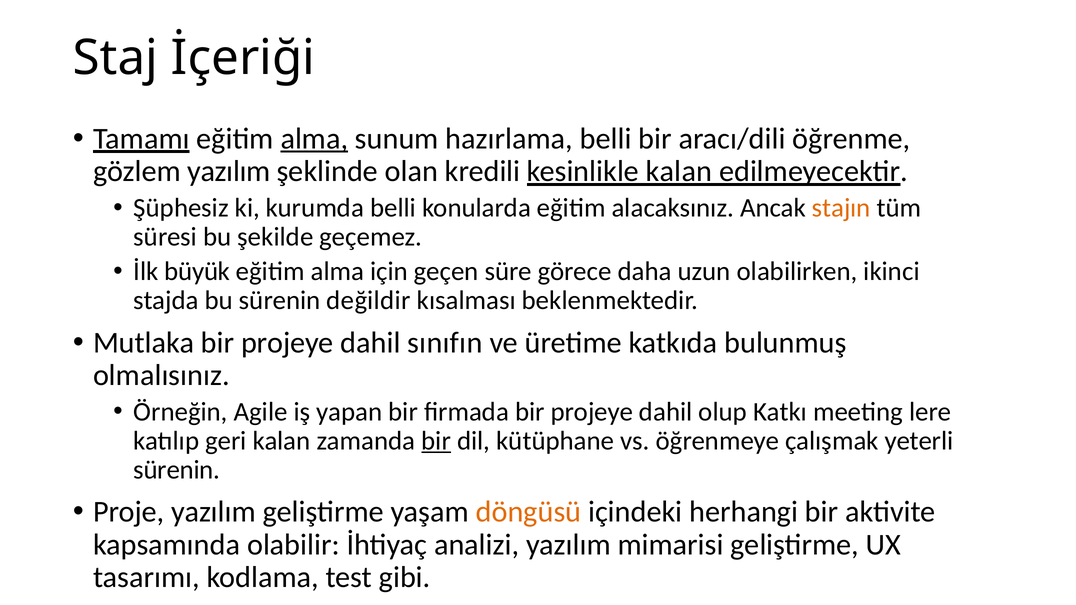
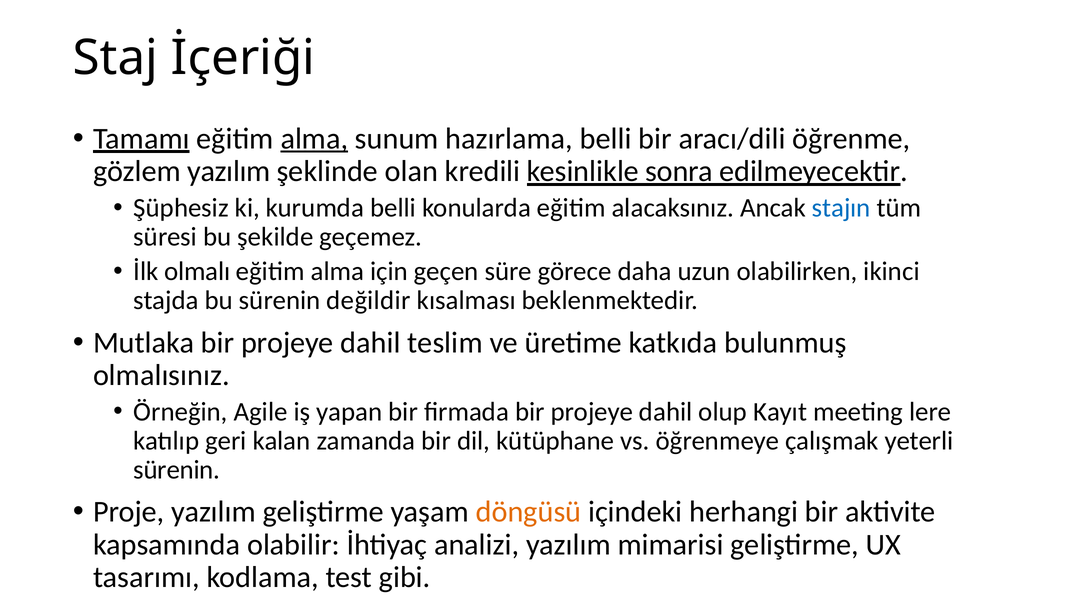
kesinlikle kalan: kalan -> sonra (679, 171)
stajın colour: orange -> blue (841, 208)
büyük: büyük -> olmalı (197, 272)
sınıfın: sınıfın -> teslim (445, 343)
Katkı: Katkı -> Kayıt (780, 412)
bir underline: present -> none (436, 441)
